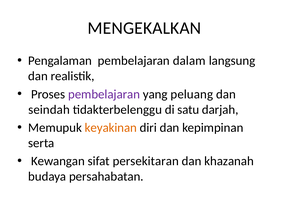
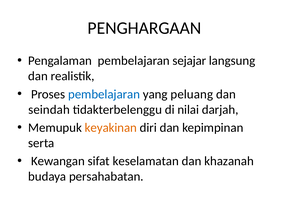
MENGEKALKAN: MENGEKALKAN -> PENGHARGAAN (144, 28)
dalam: dalam -> sejajar (189, 61)
pembelajaran colour: purple -> blue (104, 94)
satu: satu -> nilai (188, 109)
persekitaran: persekitaran -> keselamatan (146, 161)
